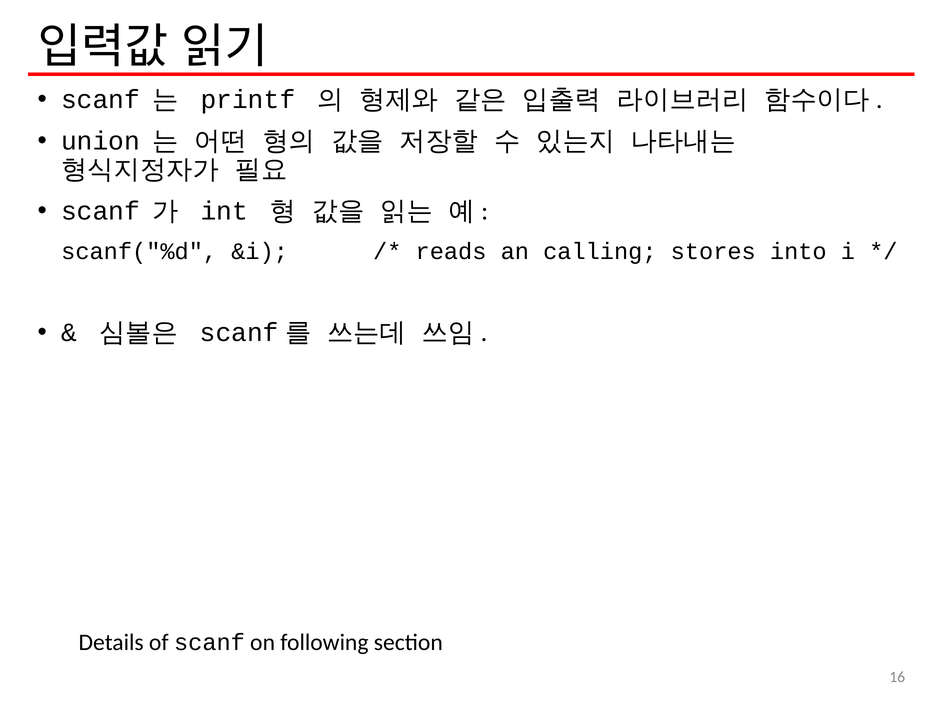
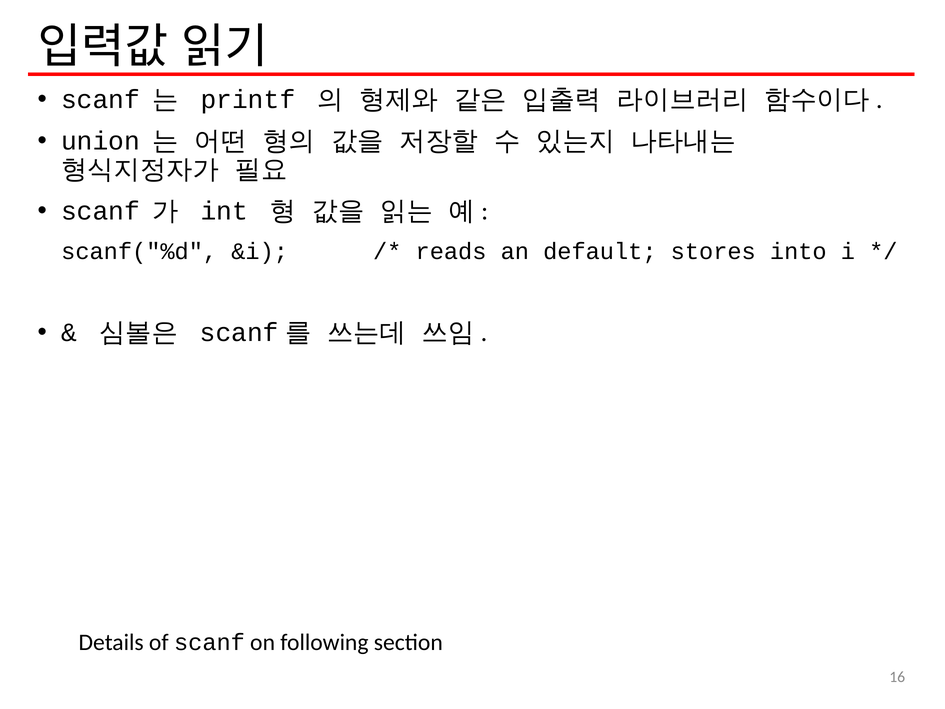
calling: calling -> default (600, 251)
